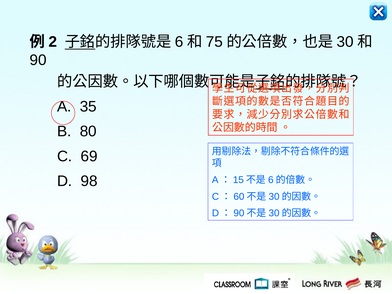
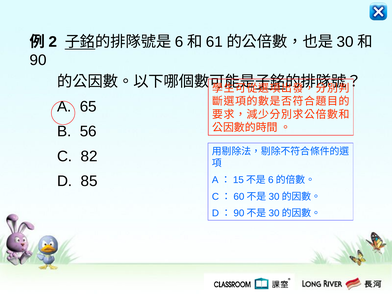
75: 75 -> 61 (214, 42)
35: 35 -> 65 (88, 107)
80: 80 -> 56 (88, 131)
69: 69 -> 82 (89, 156)
98: 98 -> 85 (89, 181)
